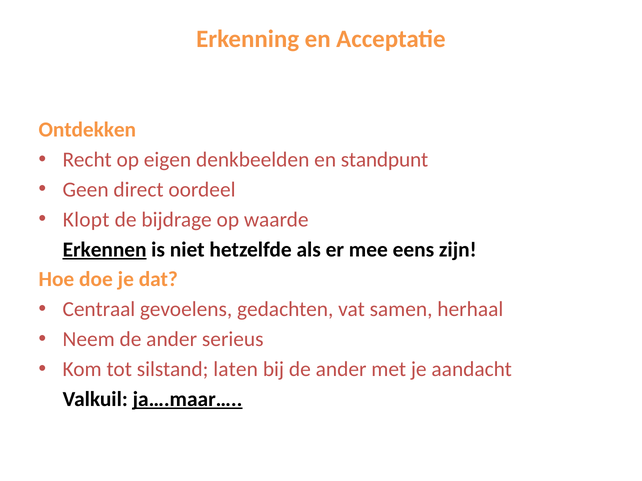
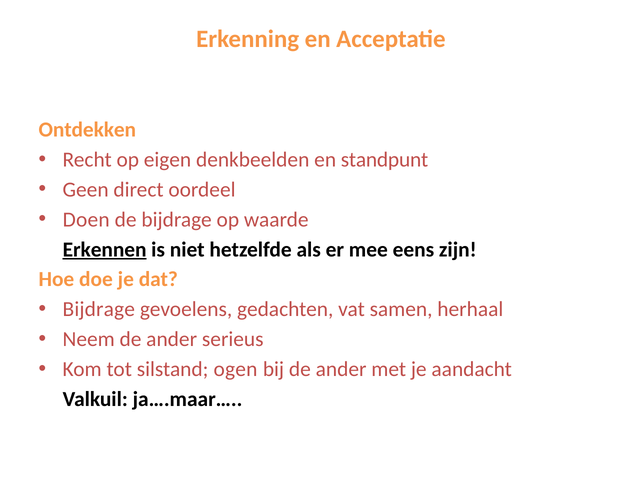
Klopt: Klopt -> Doen (86, 220)
Centraal: Centraal -> Bijdrage (99, 310)
laten: laten -> ogen (236, 370)
ja….maar… underline: present -> none (188, 399)
